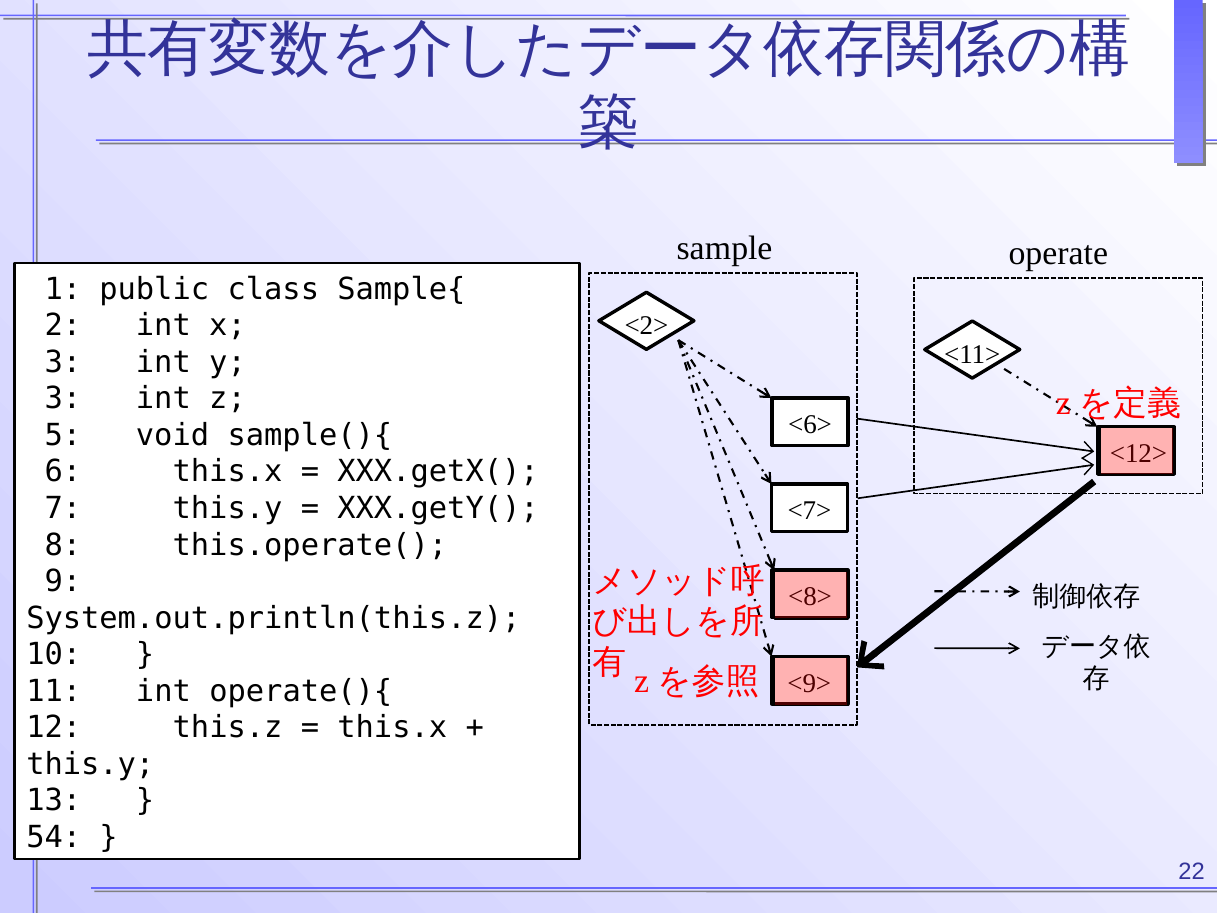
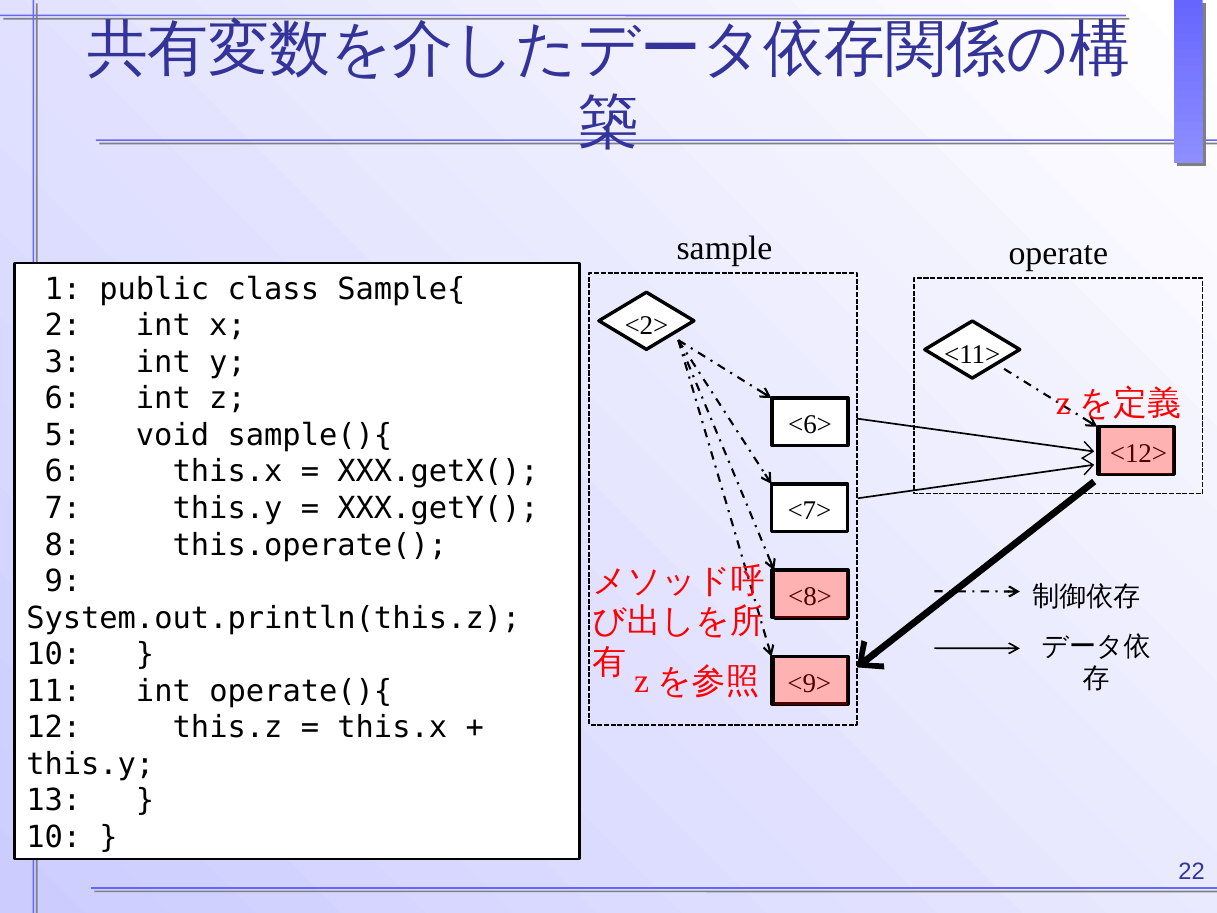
3: 3 -> 6 (63, 399)
54: 54 -> 10 (54, 837)
